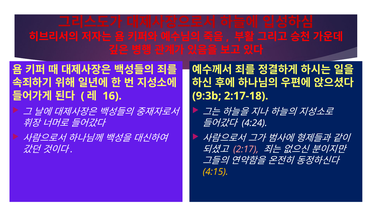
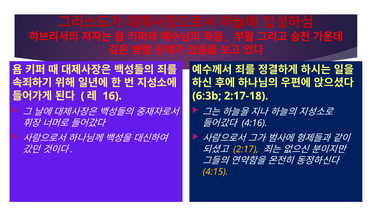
9:3b: 9:3b -> 6:3b (207, 96)
4:24: 4:24 -> 4:16 (254, 123)
2:17 colour: pink -> yellow (246, 149)
